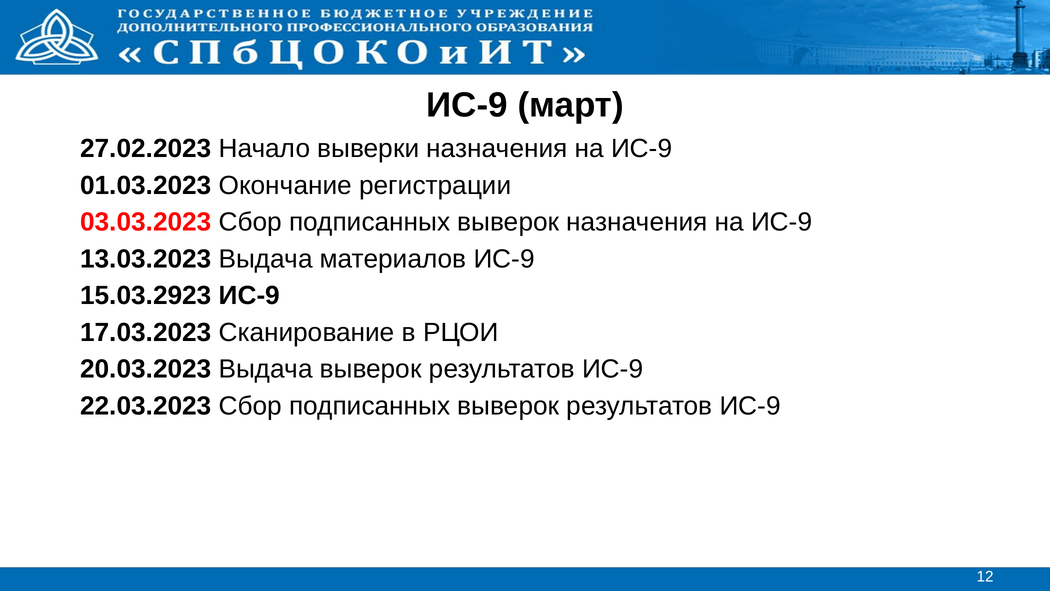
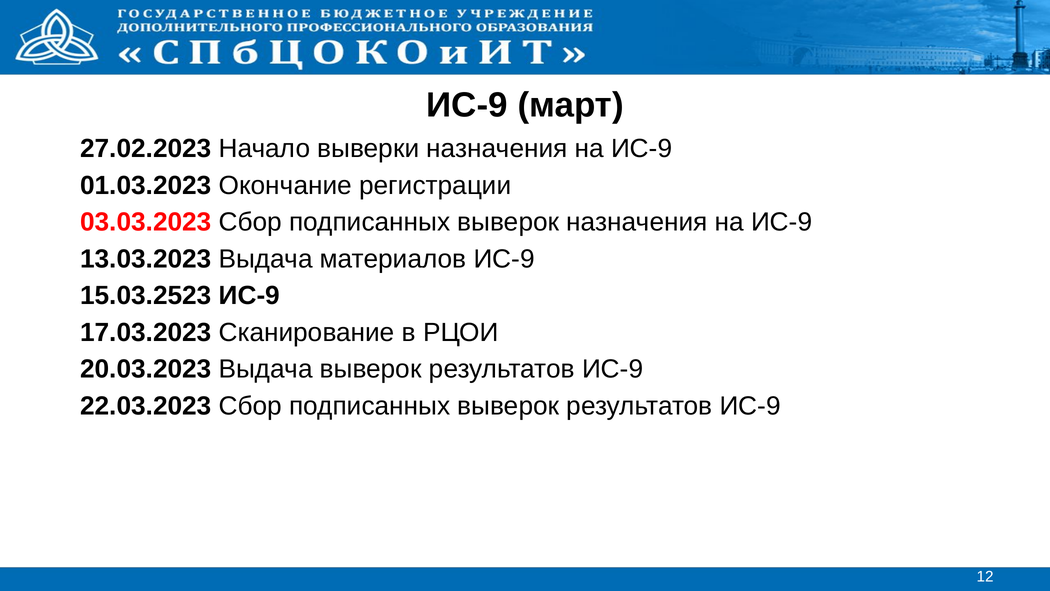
15.03.2923: 15.03.2923 -> 15.03.2523 (146, 296)
